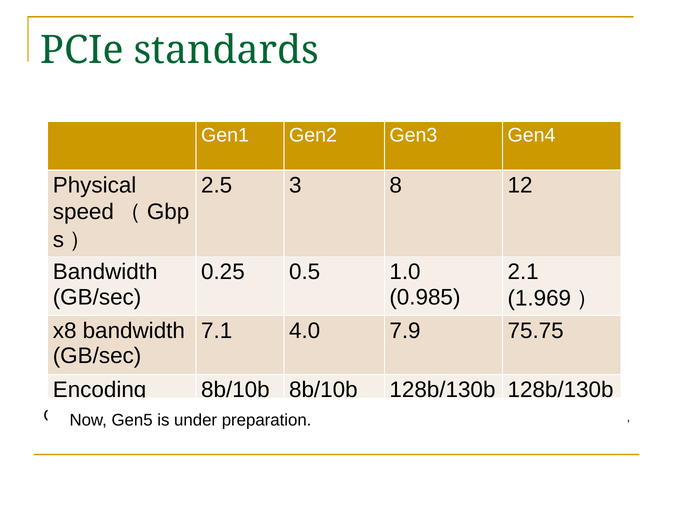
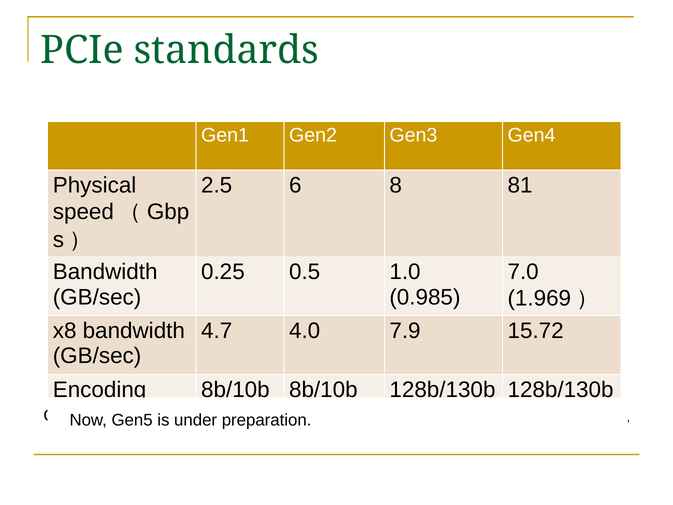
3: 3 -> 6 (295, 185)
12: 12 -> 81 (520, 185)
2.1: 2.1 -> 7.0 (523, 272)
7.1: 7.1 -> 4.7 (217, 331)
75.75: 75.75 -> 15.72 (536, 331)
